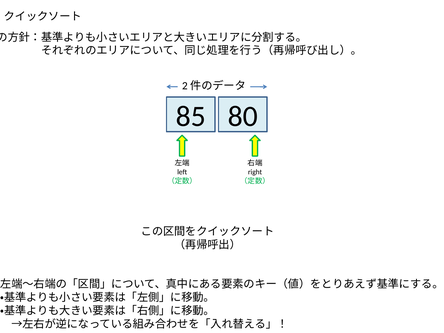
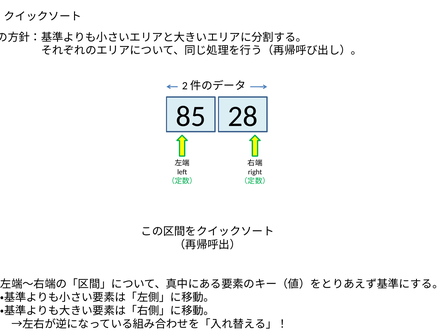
80: 80 -> 28 (243, 117)
